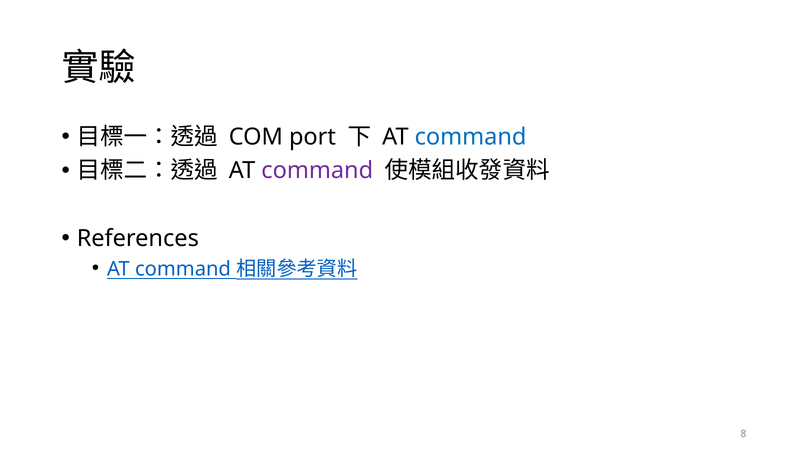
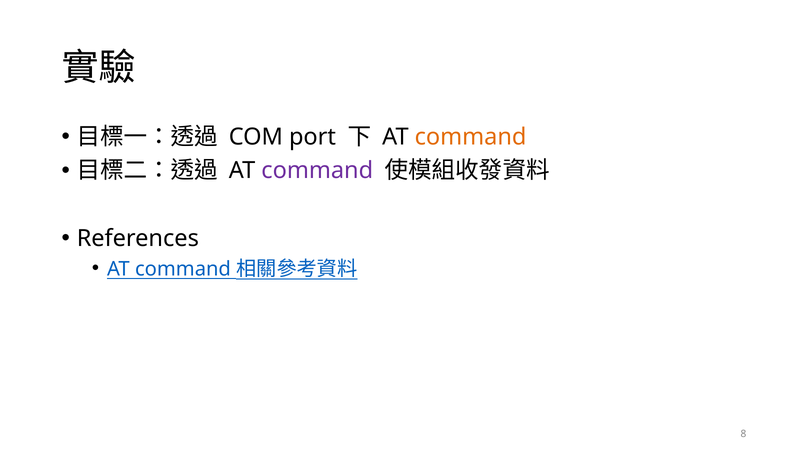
command colour: blue -> orange (471, 137)
